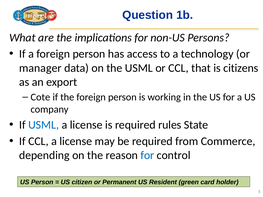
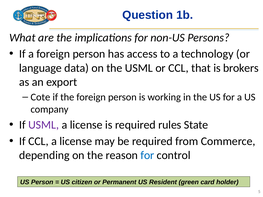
manager: manager -> language (40, 68)
citizens: citizens -> brokers (241, 68)
USML colour: blue -> purple (44, 125)
